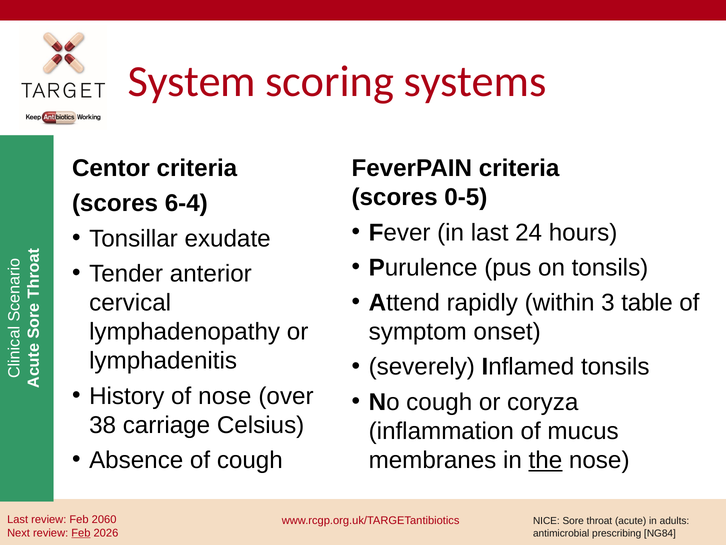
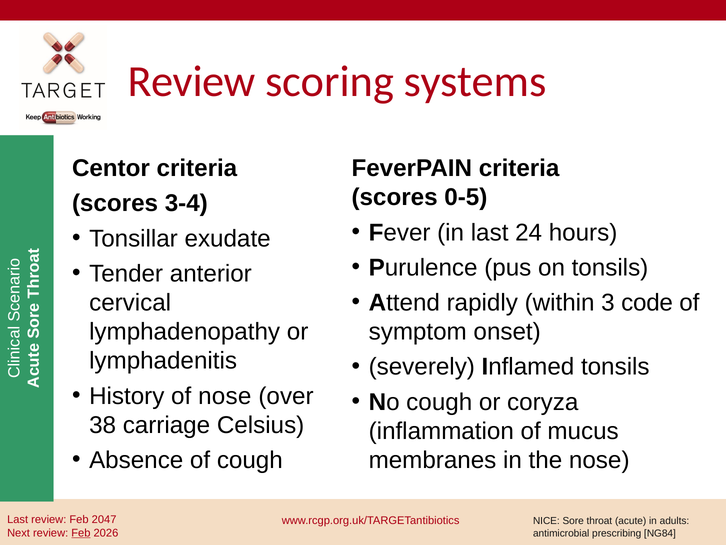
System: System -> Review (192, 81)
6-4: 6-4 -> 3-4 (186, 203)
table: table -> code (647, 303)
the underline: present -> none (545, 460)
2060: 2060 -> 2047 (104, 519)
